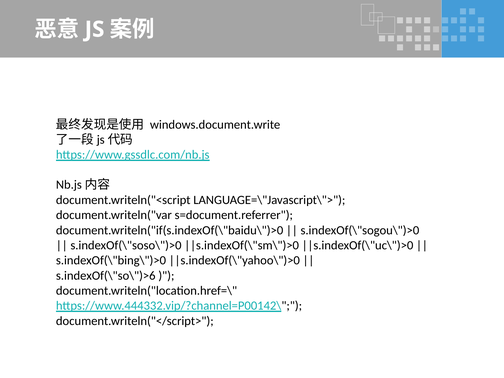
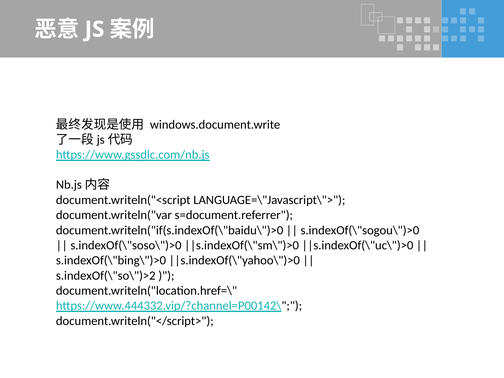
s.indexOf(\"so\")>6: s.indexOf(\"so\")>6 -> s.indexOf(\"so\")>2 (106, 276)
